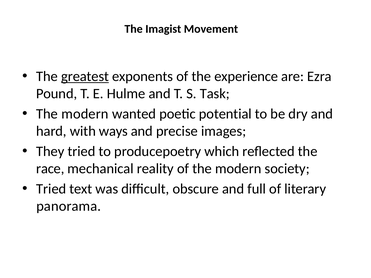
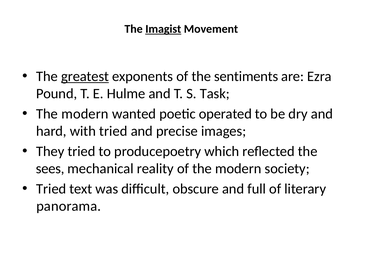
Imagist underline: none -> present (163, 29)
experience: experience -> sentiments (246, 76)
potential: potential -> operated (225, 114)
with ways: ways -> tried (113, 131)
race: race -> sees (50, 169)
